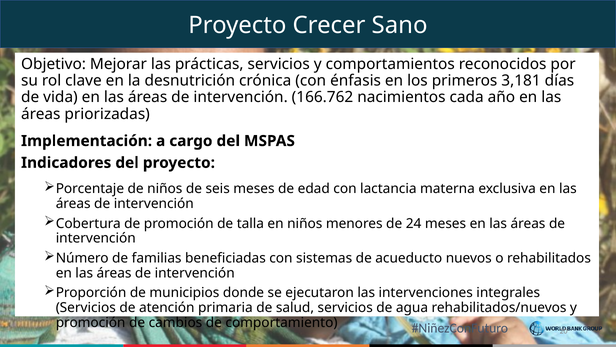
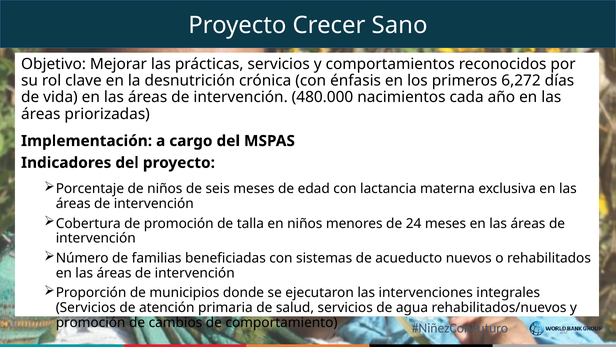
3,181: 3,181 -> 6,272 (521, 81)
166.762: 166.762 -> 480.000 (322, 97)
